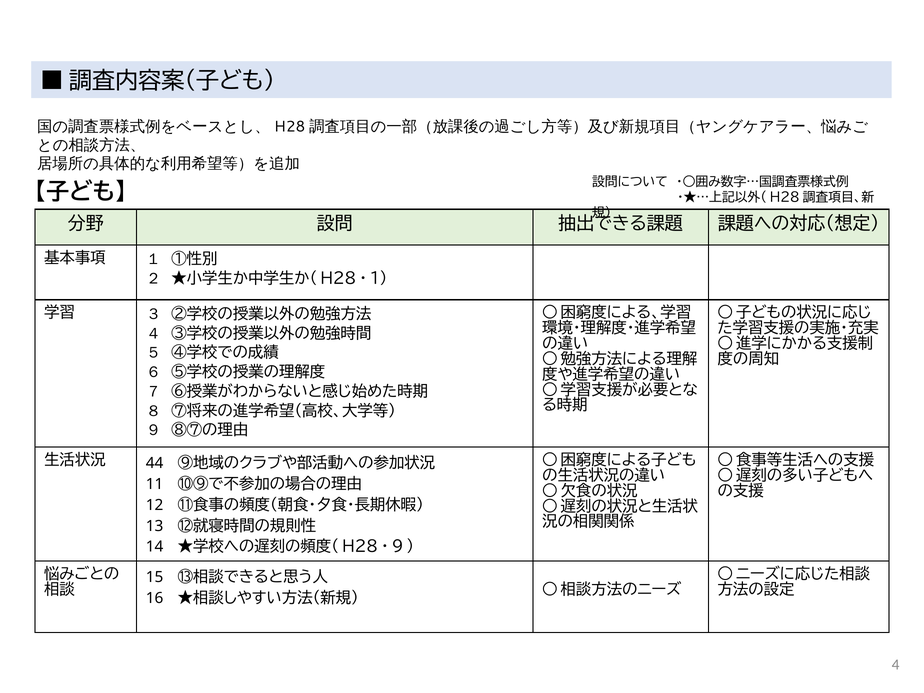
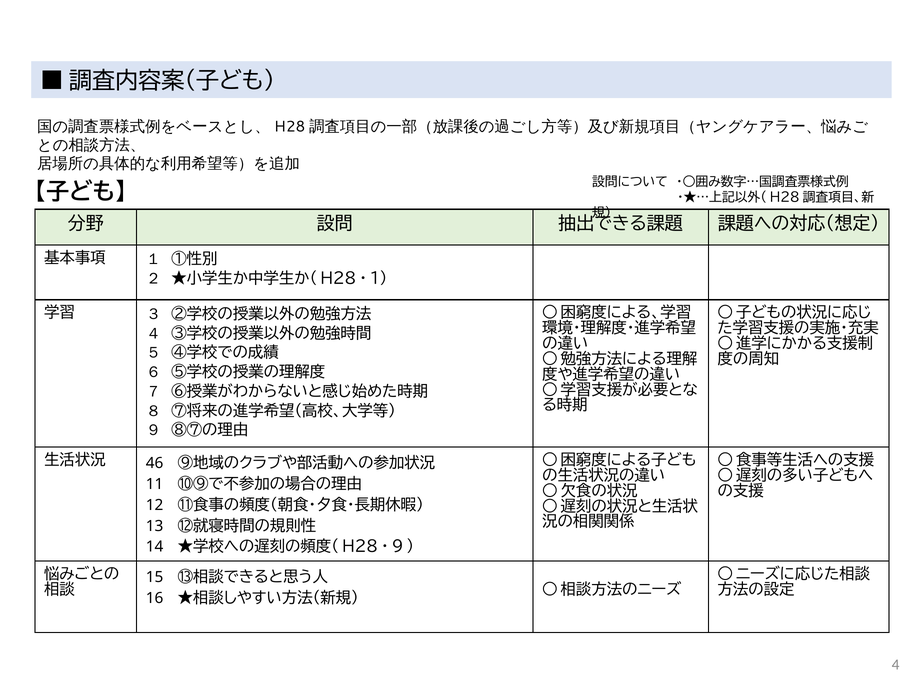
44: 44 -> 46 (155, 463)
